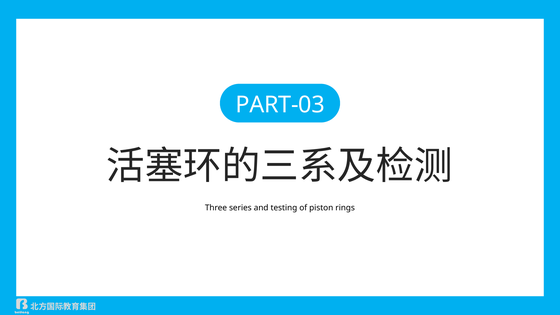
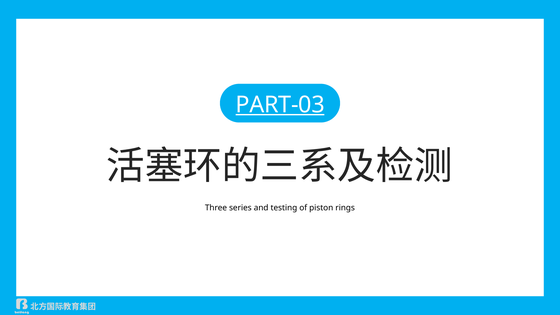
PART-03 underline: none -> present (280, 105)
